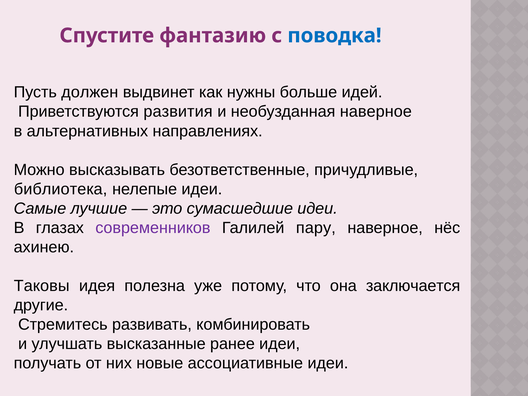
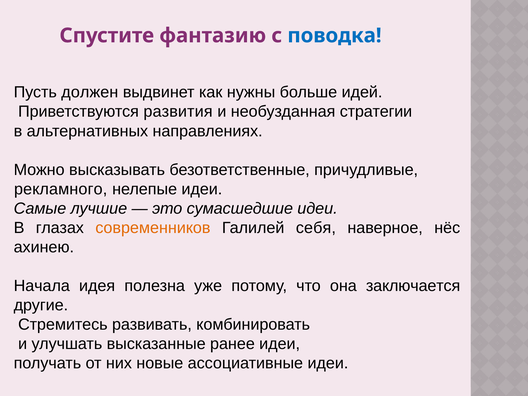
необузданная наверное: наверное -> стратегии (376, 112)
библиотека: библиотека -> рекламного (61, 189)
современников colour: purple -> orange (153, 228)
пару: пару -> себя (316, 228)
Таковы: Таковы -> Начала (42, 286)
